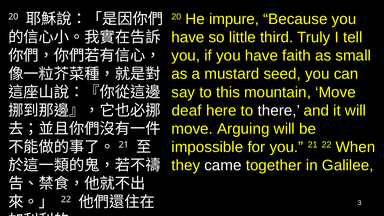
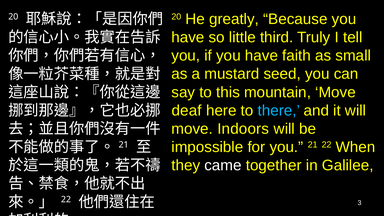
impure: impure -> greatly (234, 19)
there colour: white -> light blue (279, 111)
Arguing: Arguing -> Indoors (243, 129)
